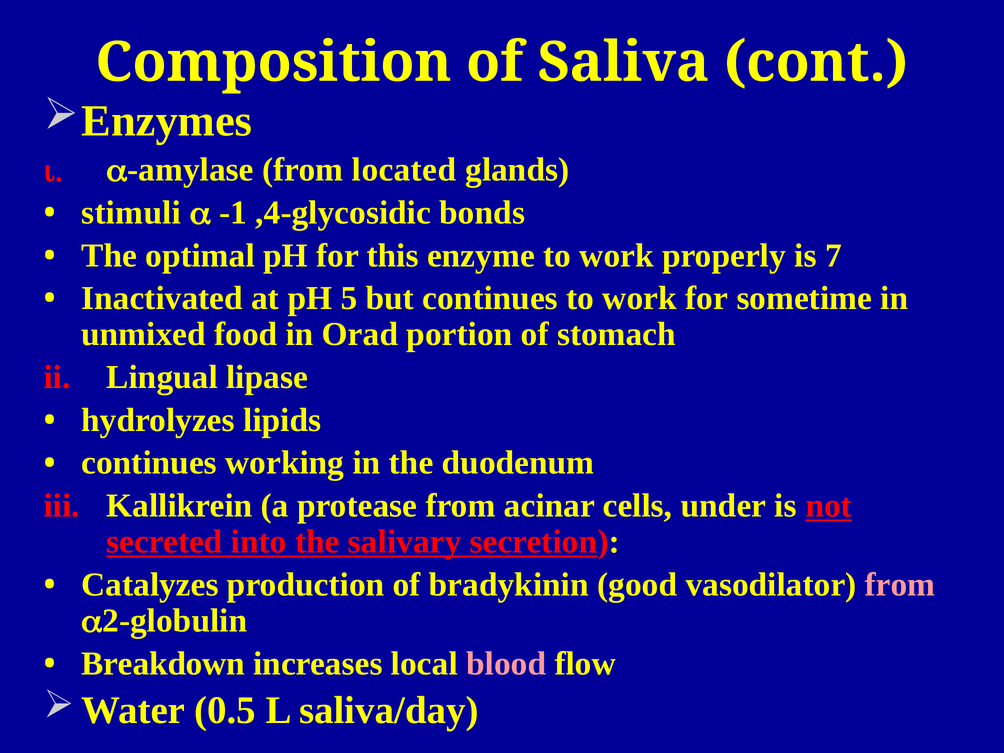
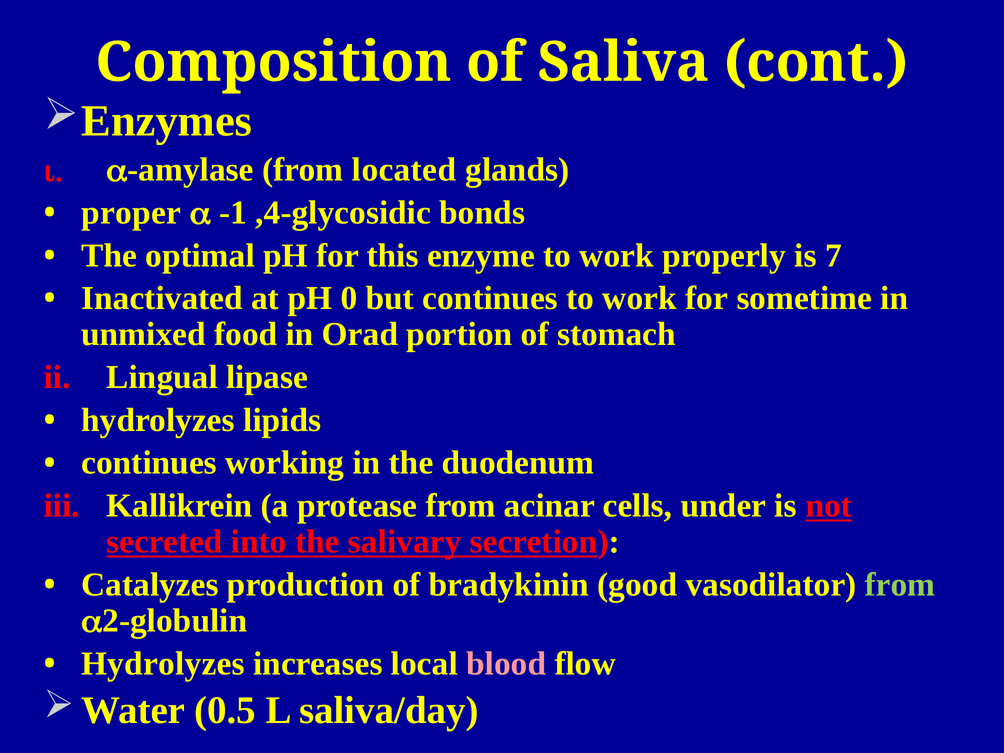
stimuli: stimuli -> proper (131, 213)
5: 5 -> 0 (349, 298)
from colour: pink -> light green (900, 585)
Breakdown: Breakdown -> Hydrolyzes (163, 664)
